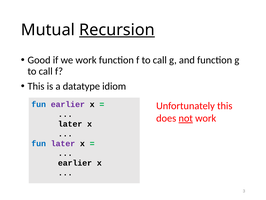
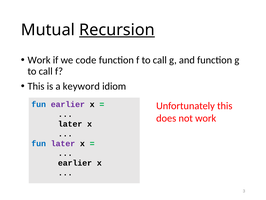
Good: Good -> Work (39, 60)
we work: work -> code (86, 60)
datatype: datatype -> keyword (81, 86)
not underline: present -> none (186, 118)
